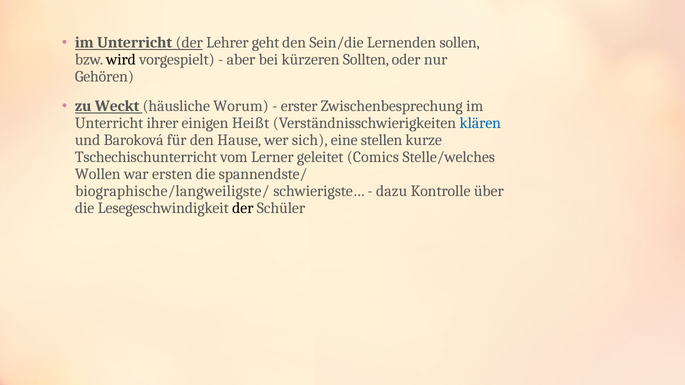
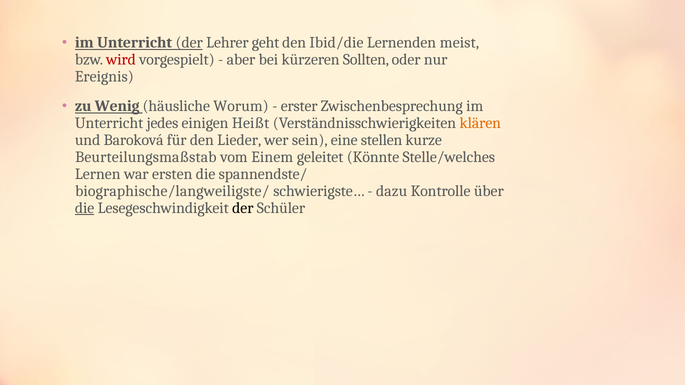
Sein/die: Sein/die -> Ibid/die (336, 43)
sollen: sollen -> meist (459, 43)
wird colour: black -> red (121, 60)
Gehören: Gehören -> Ereignis (104, 77)
Weckt: Weckt -> Wenig (117, 106)
ihrer: ihrer -> jedes (163, 123)
klären colour: blue -> orange (480, 123)
Hause: Hause -> Lieder (239, 140)
sich: sich -> sein (310, 140)
Tschechischunterricht: Tschechischunterricht -> Beurteilungsmaßstab (146, 157)
Lerner: Lerner -> Einem (272, 157)
Comics: Comics -> Könnte (373, 157)
Wollen: Wollen -> Lernen (98, 174)
die underline: none -> present (85, 208)
